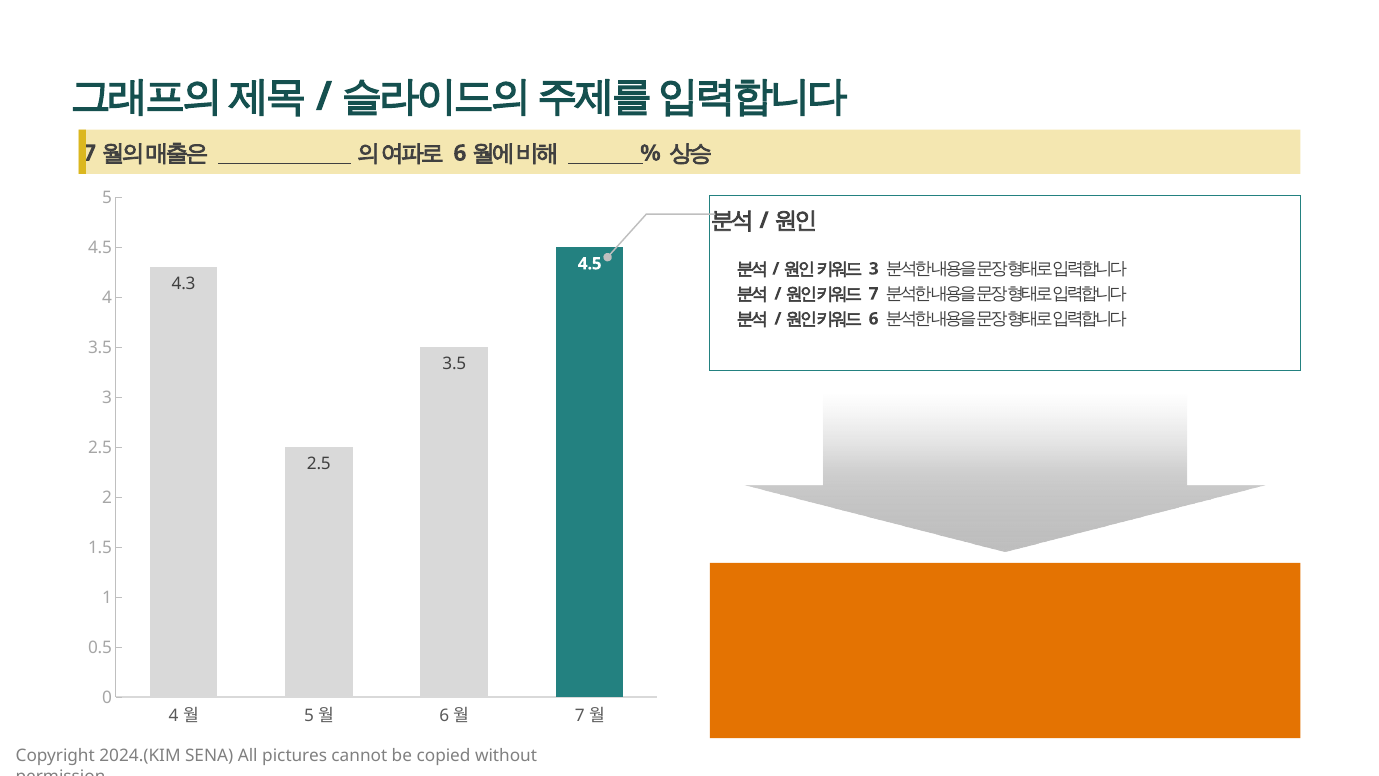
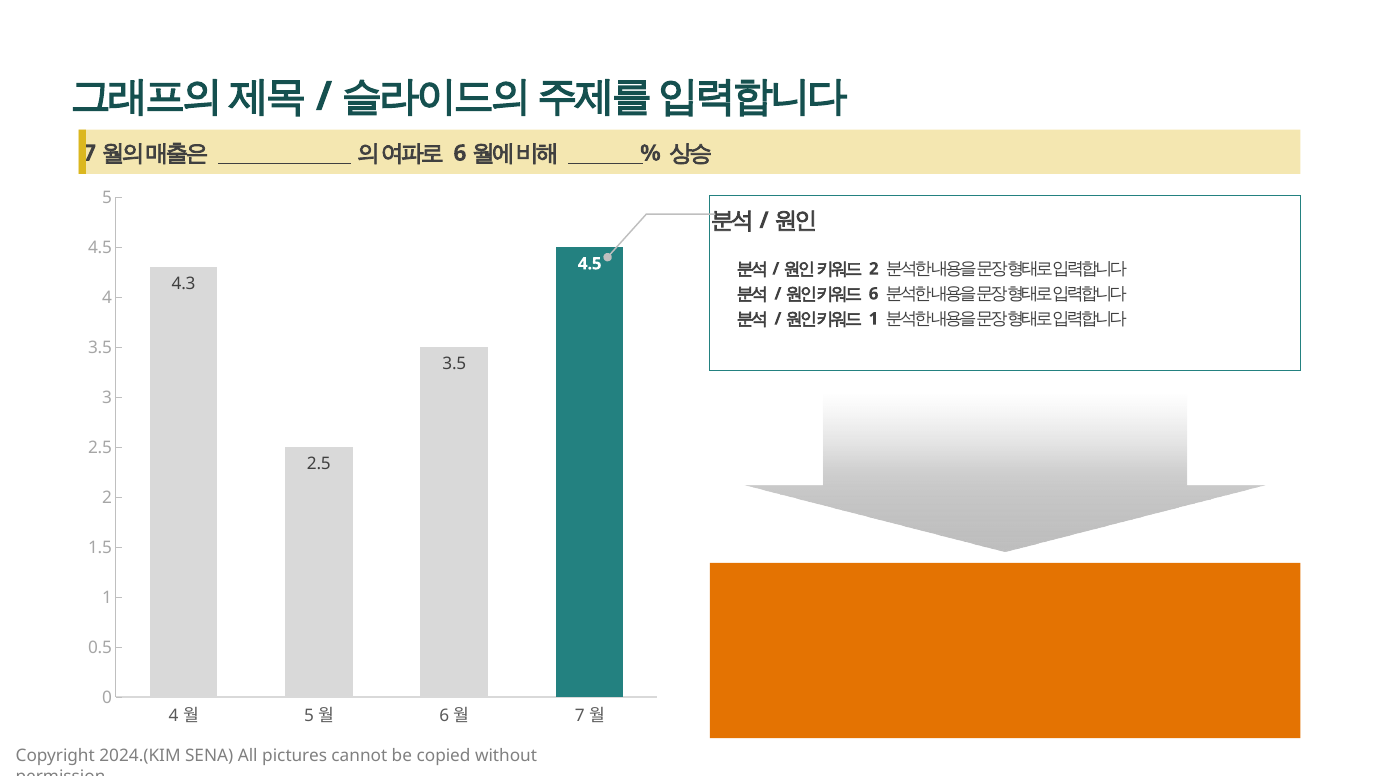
3: 3 -> 2 (874, 269)
7: 7 -> 6 (874, 294)
6: 6 -> 1 (874, 319)
